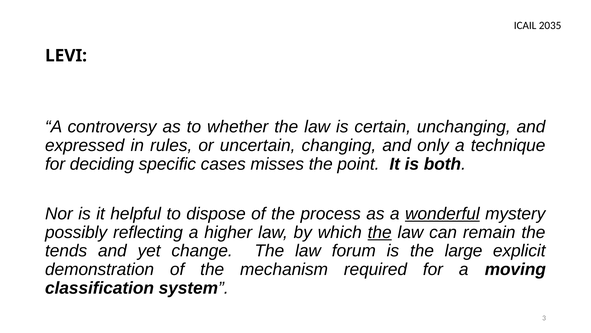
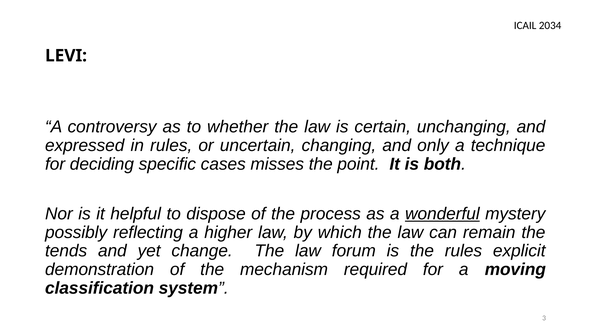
2035: 2035 -> 2034 (550, 25)
the underline: present -> none (380, 232)
the large: large -> rules (463, 251)
